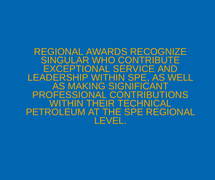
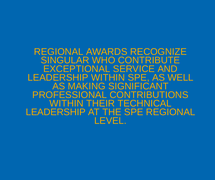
PETROLEUM: PETROLEUM -> LEADERSHIP (56, 112)
